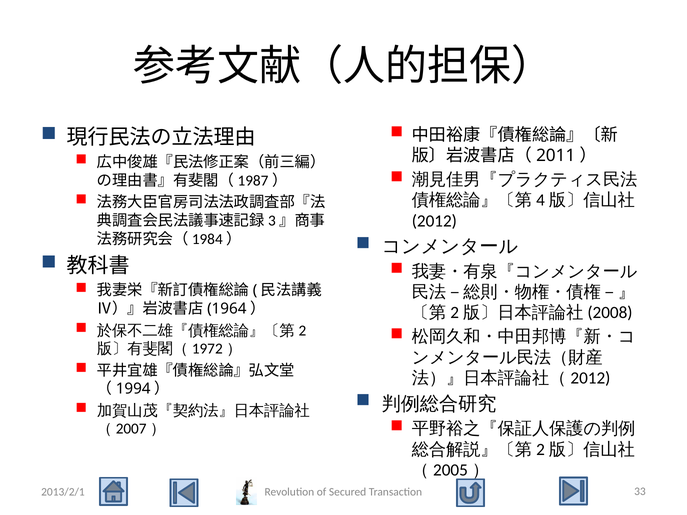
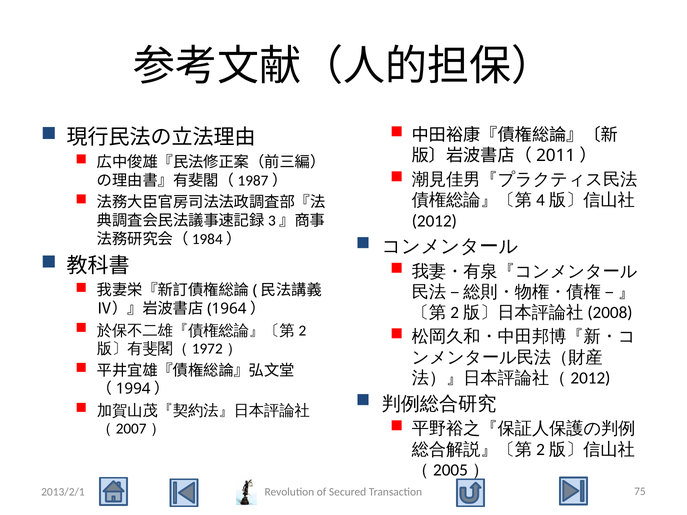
33: 33 -> 75 (640, 492)
